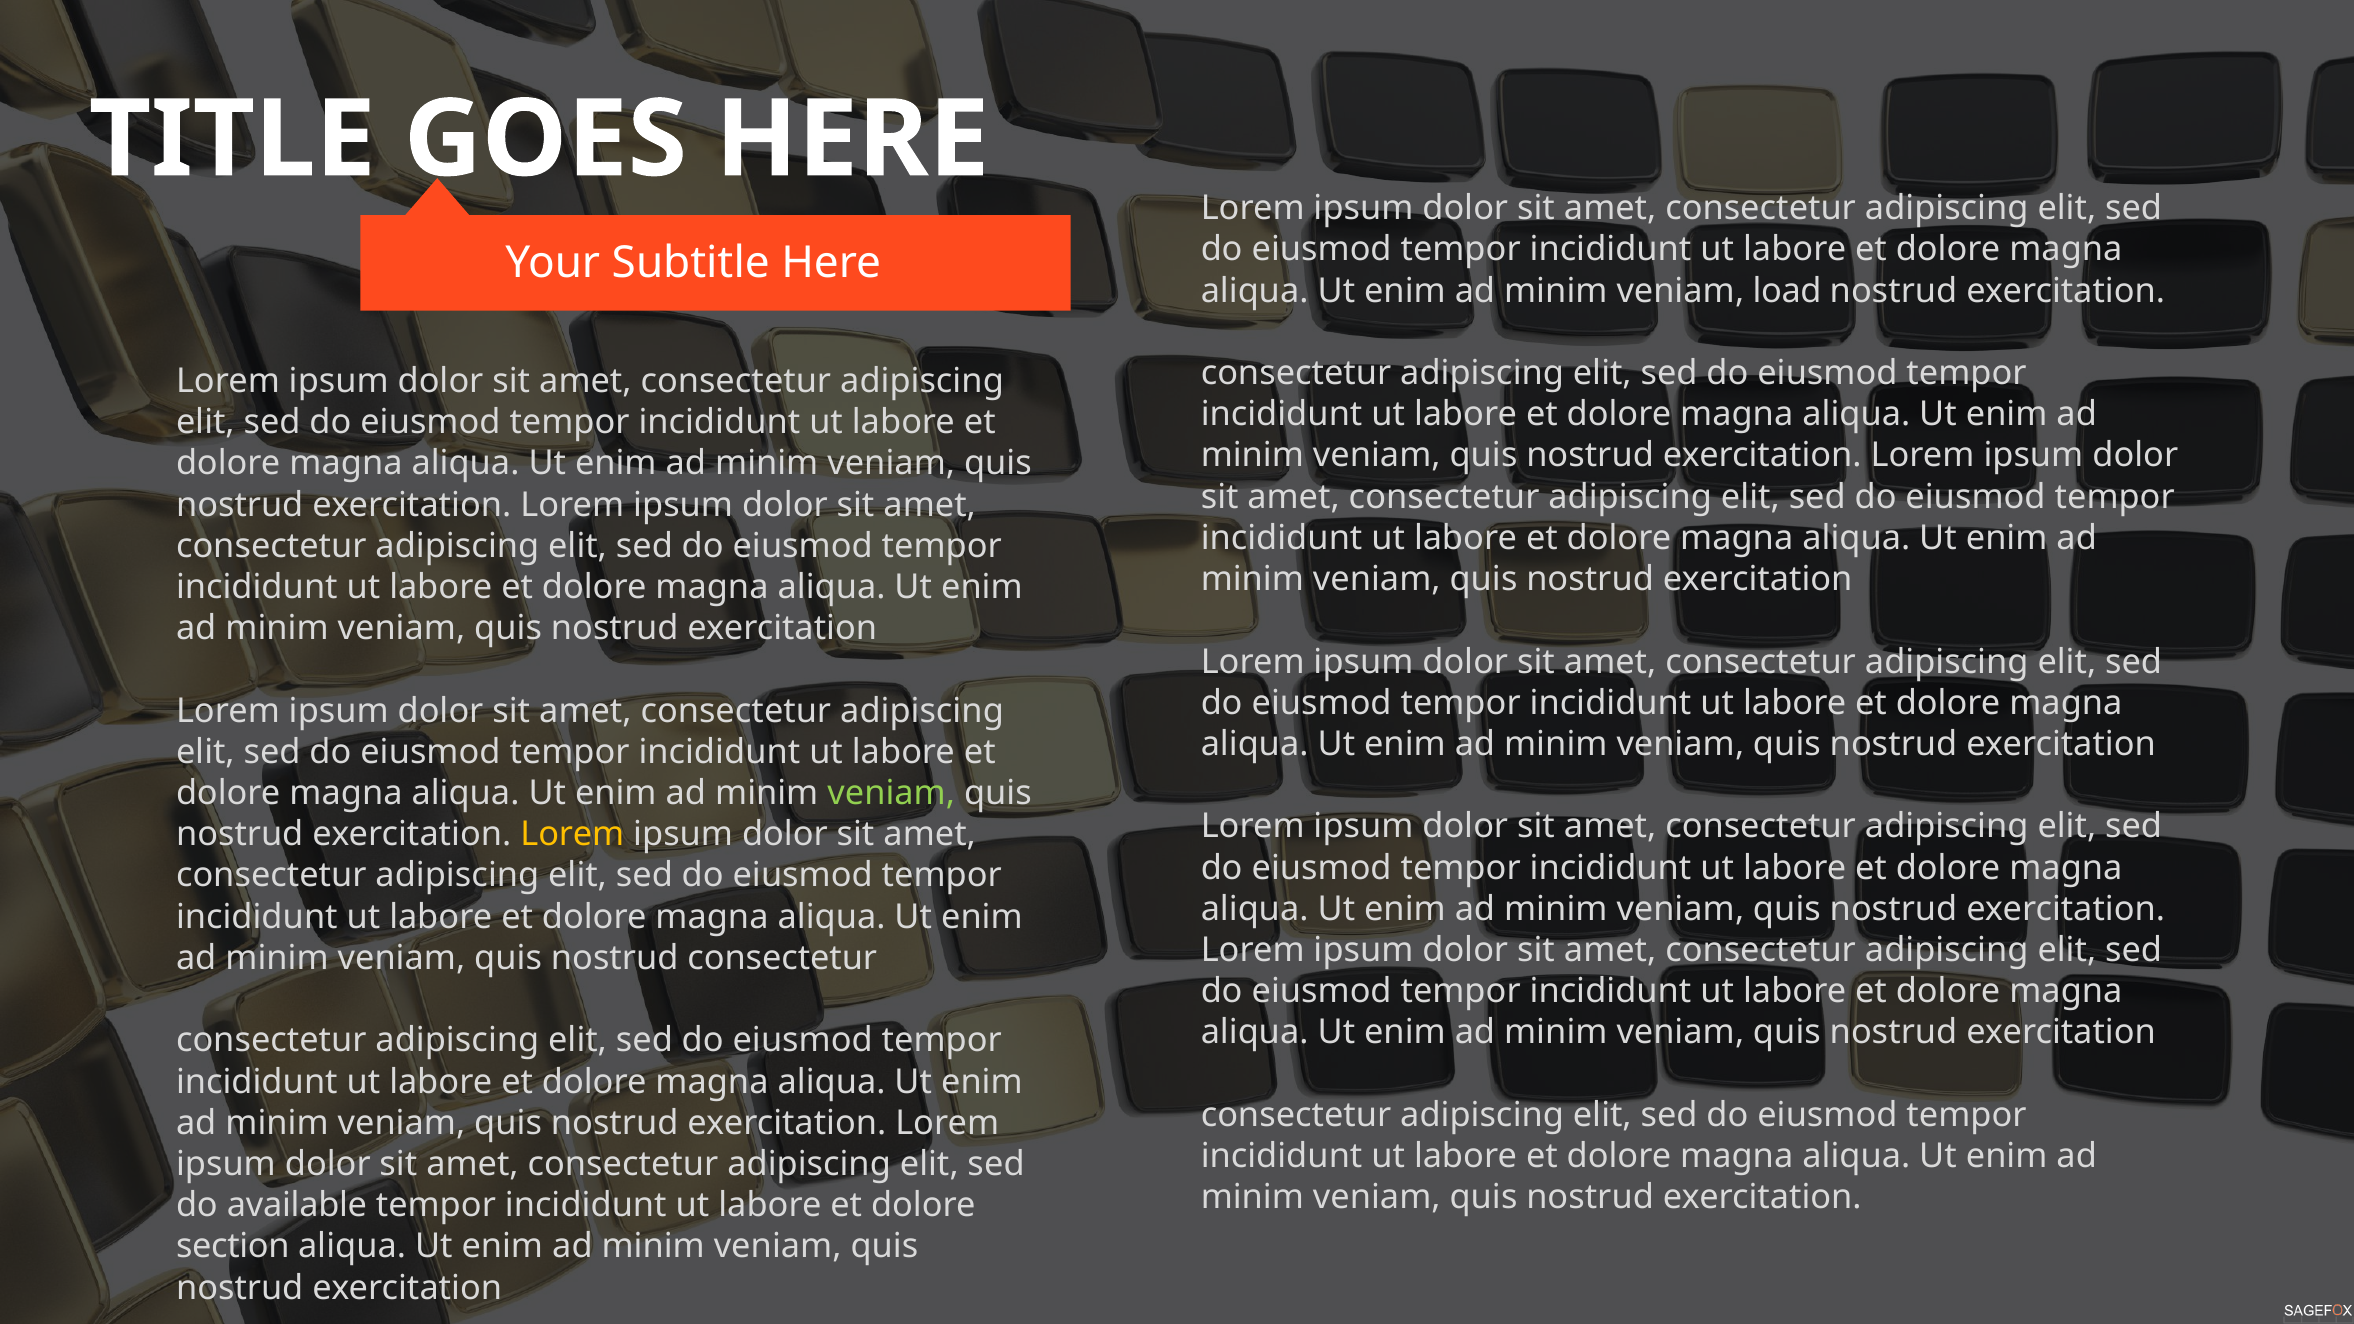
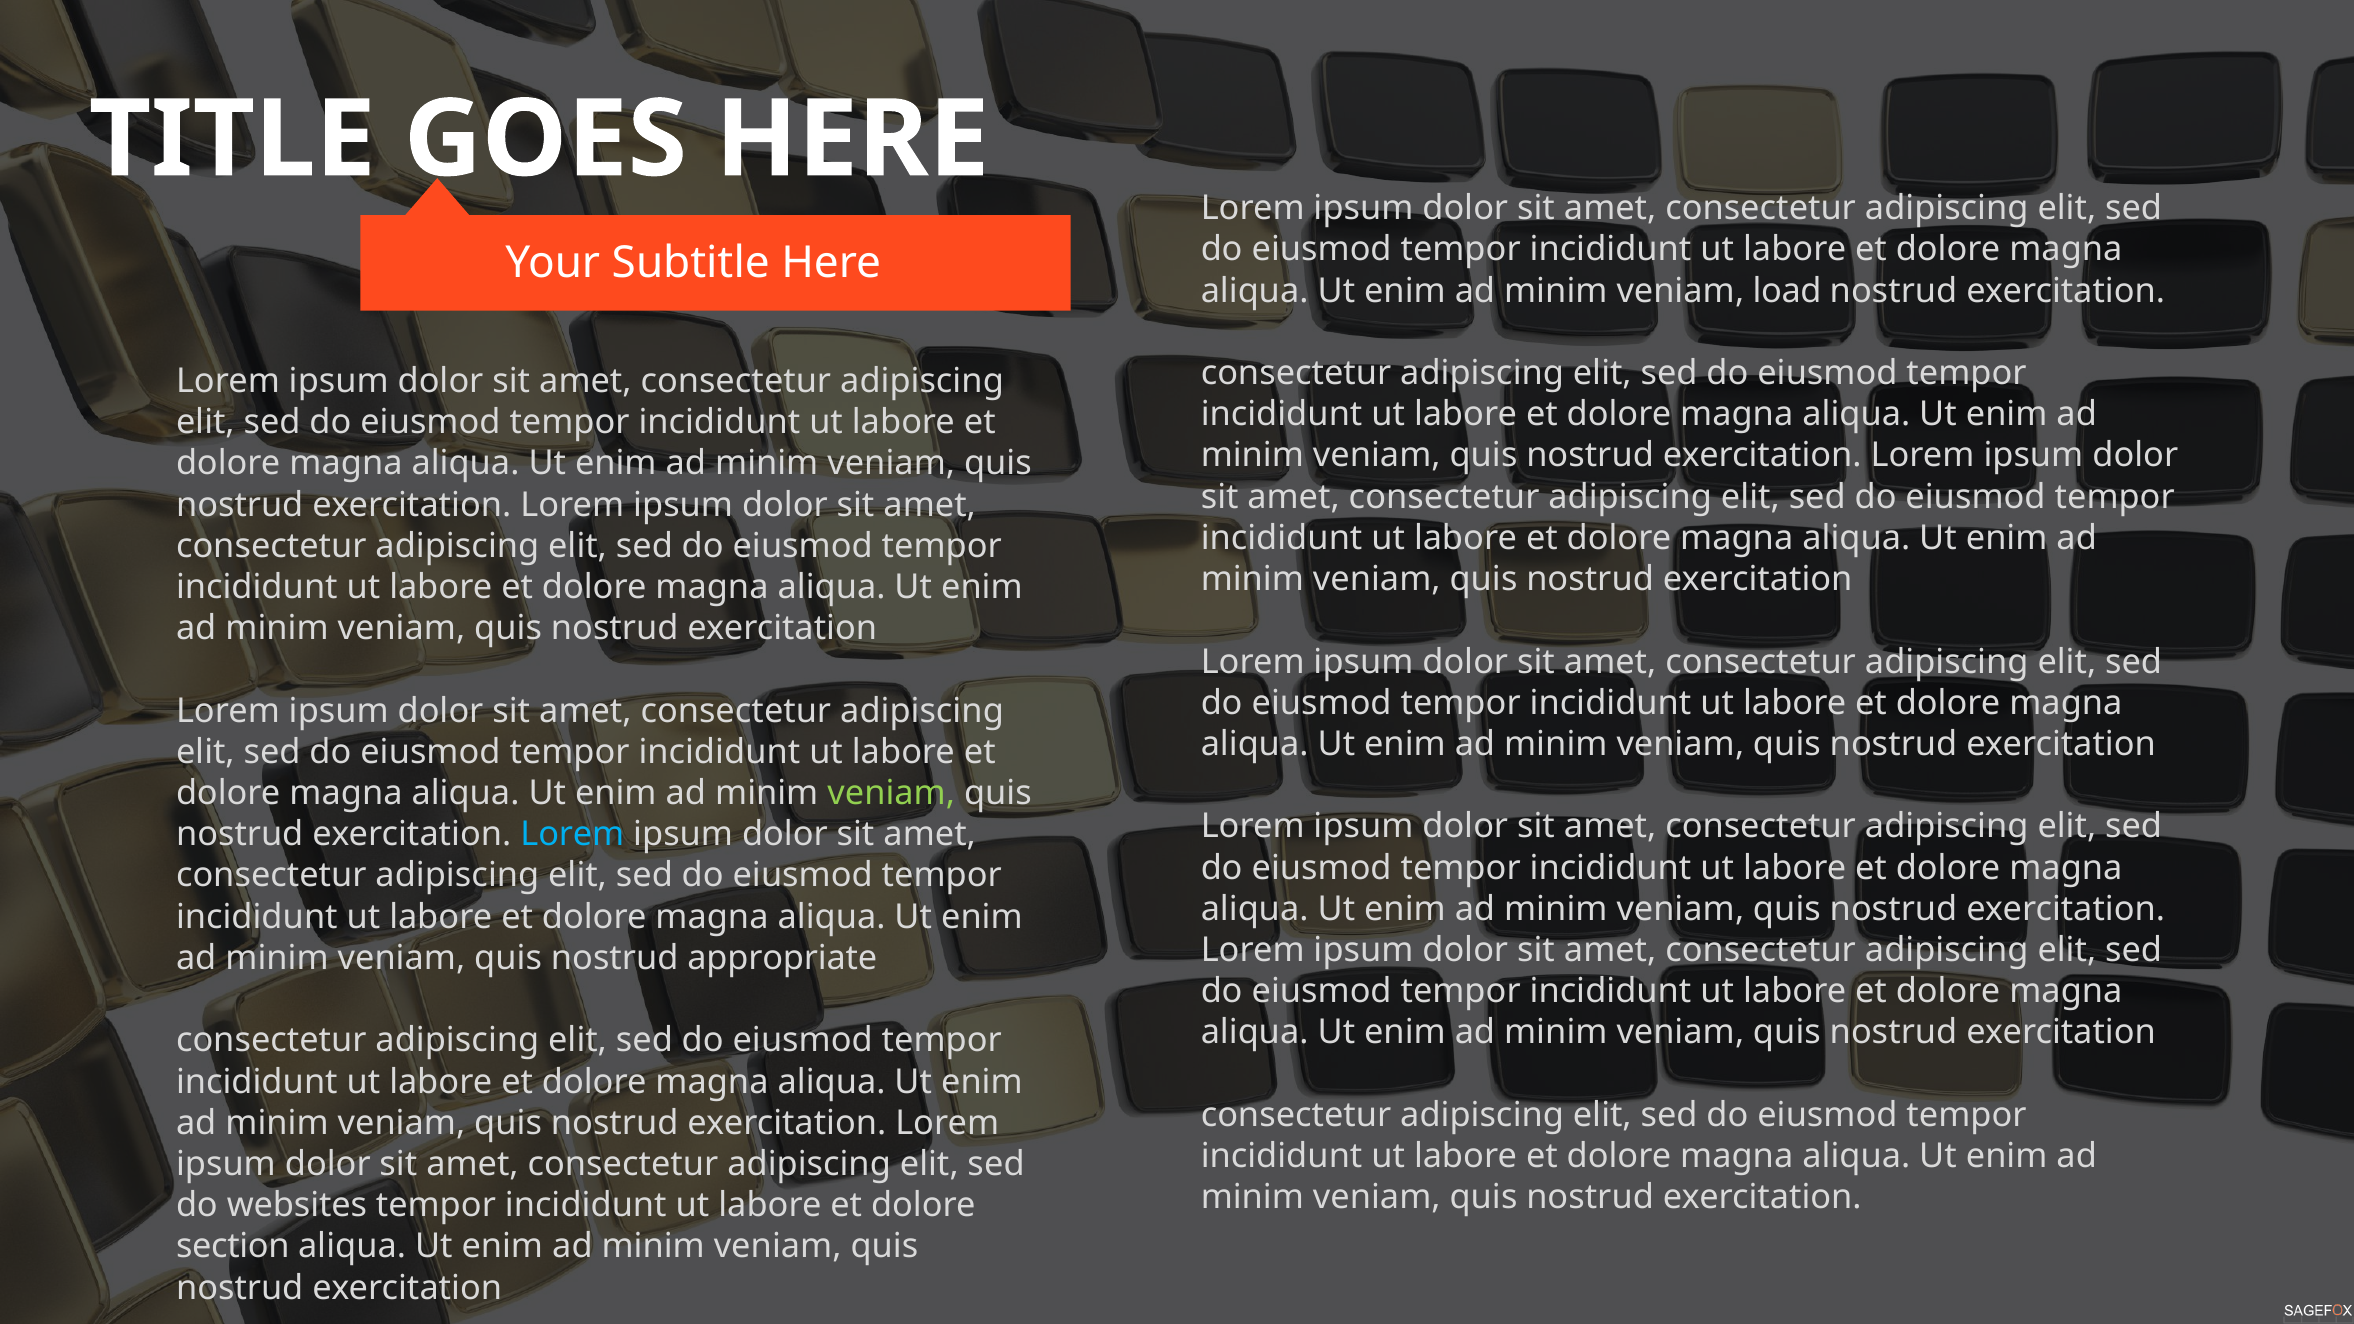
Lorem colour: yellow -> light blue (572, 835)
nostrud consectetur: consectetur -> appropriate (782, 958)
available: available -> websites (297, 1205)
